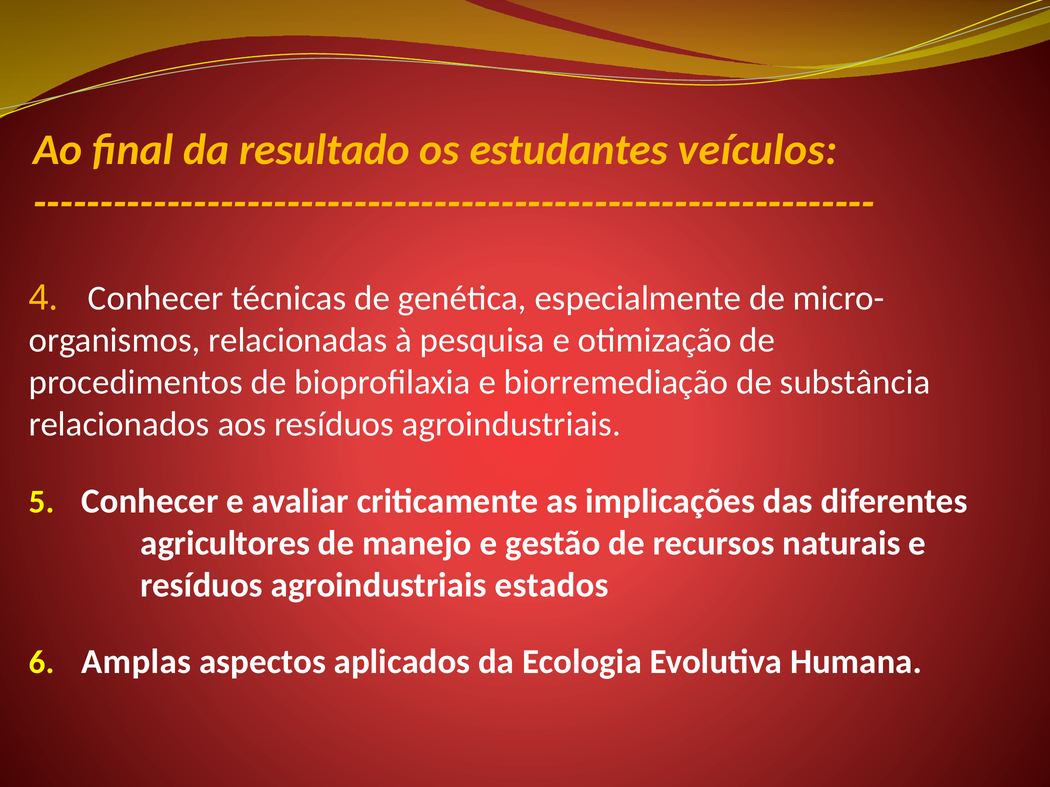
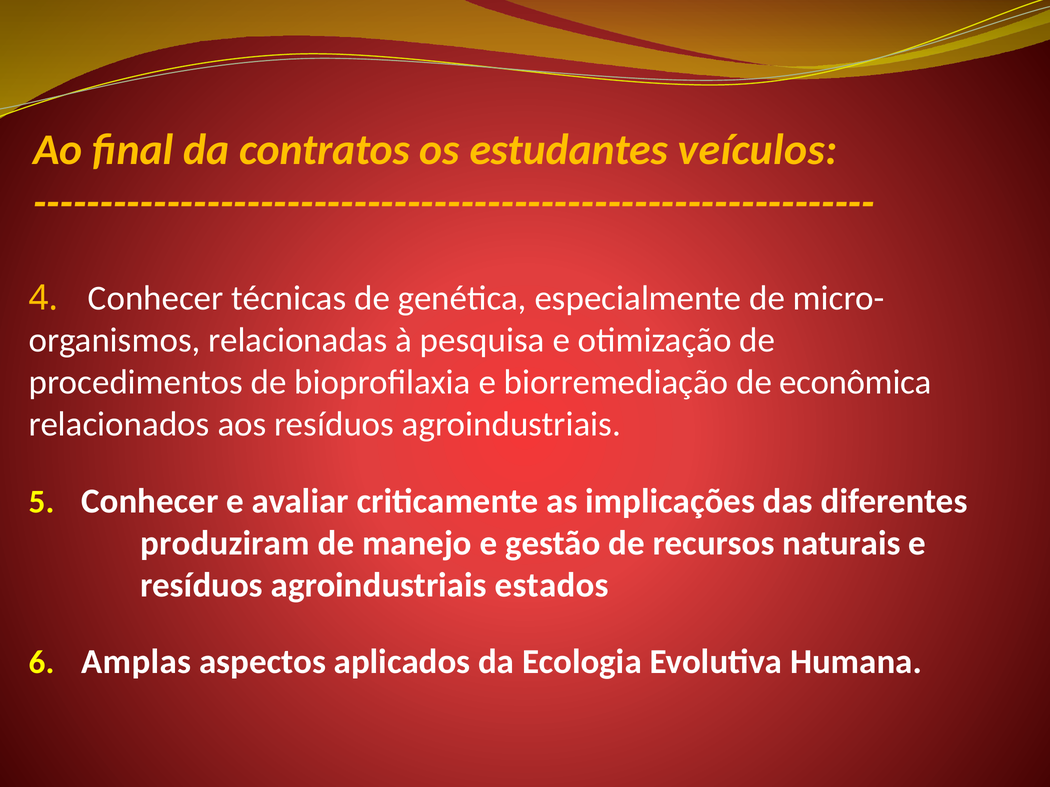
resultado: resultado -> contratos (325, 150)
substância: substância -> econômica (855, 382)
agricultores: agricultores -> produziram (225, 543)
